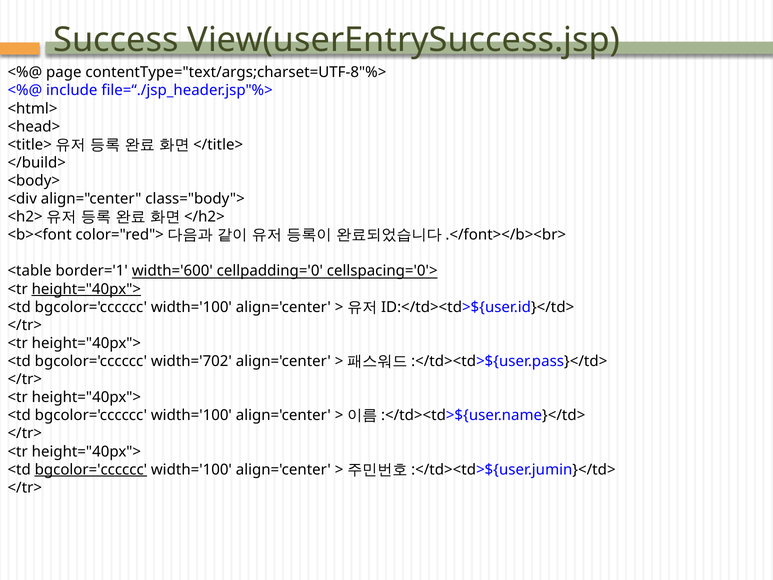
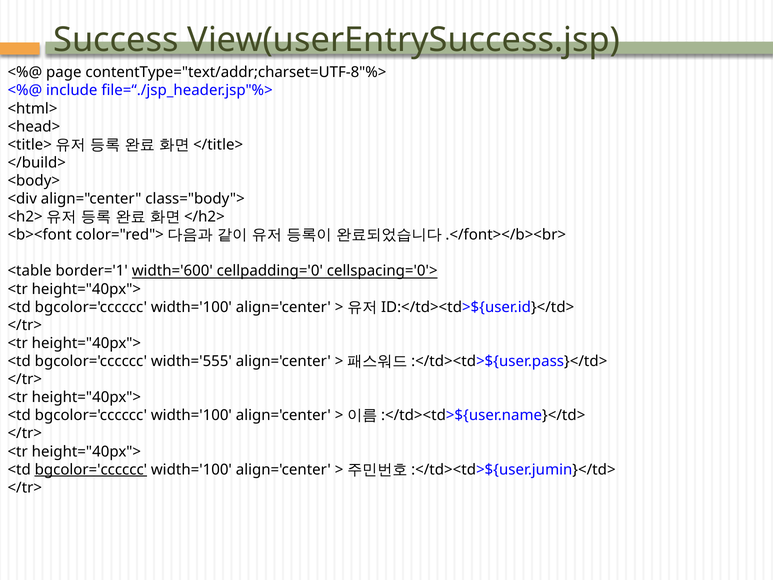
contentType="text/args;charset=UTF-8"%>: contentType="text/args;charset=UTF-8"%> -> contentType="text/addr;charset=UTF-8"%> (236, 72)
height="40px"> underline: present -> none (86, 289)
width='702: width='702 -> width='555 (191, 361)
